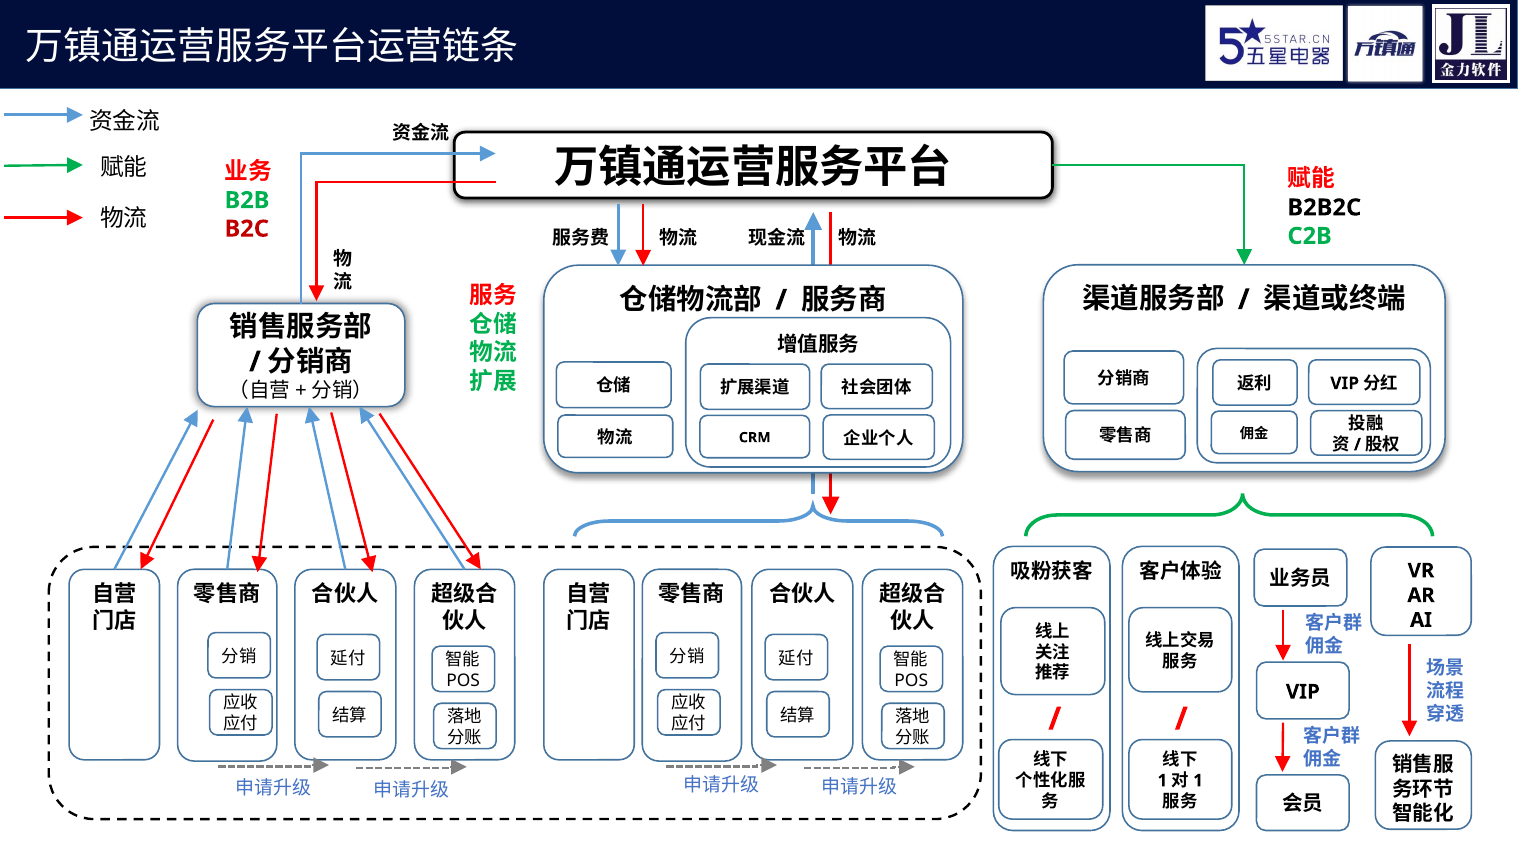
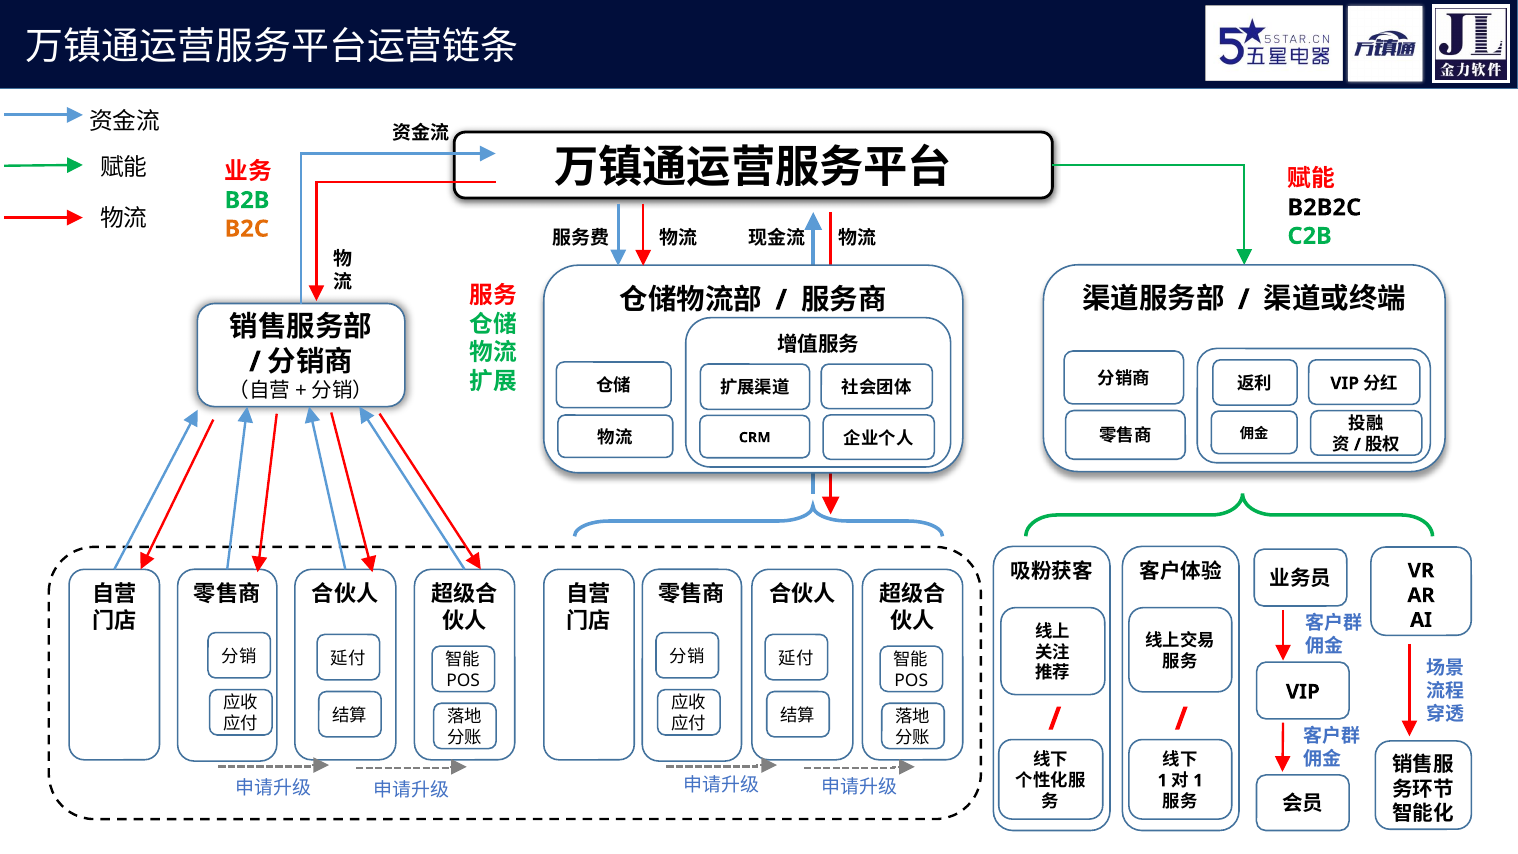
B2C colour: red -> orange (247, 229)
